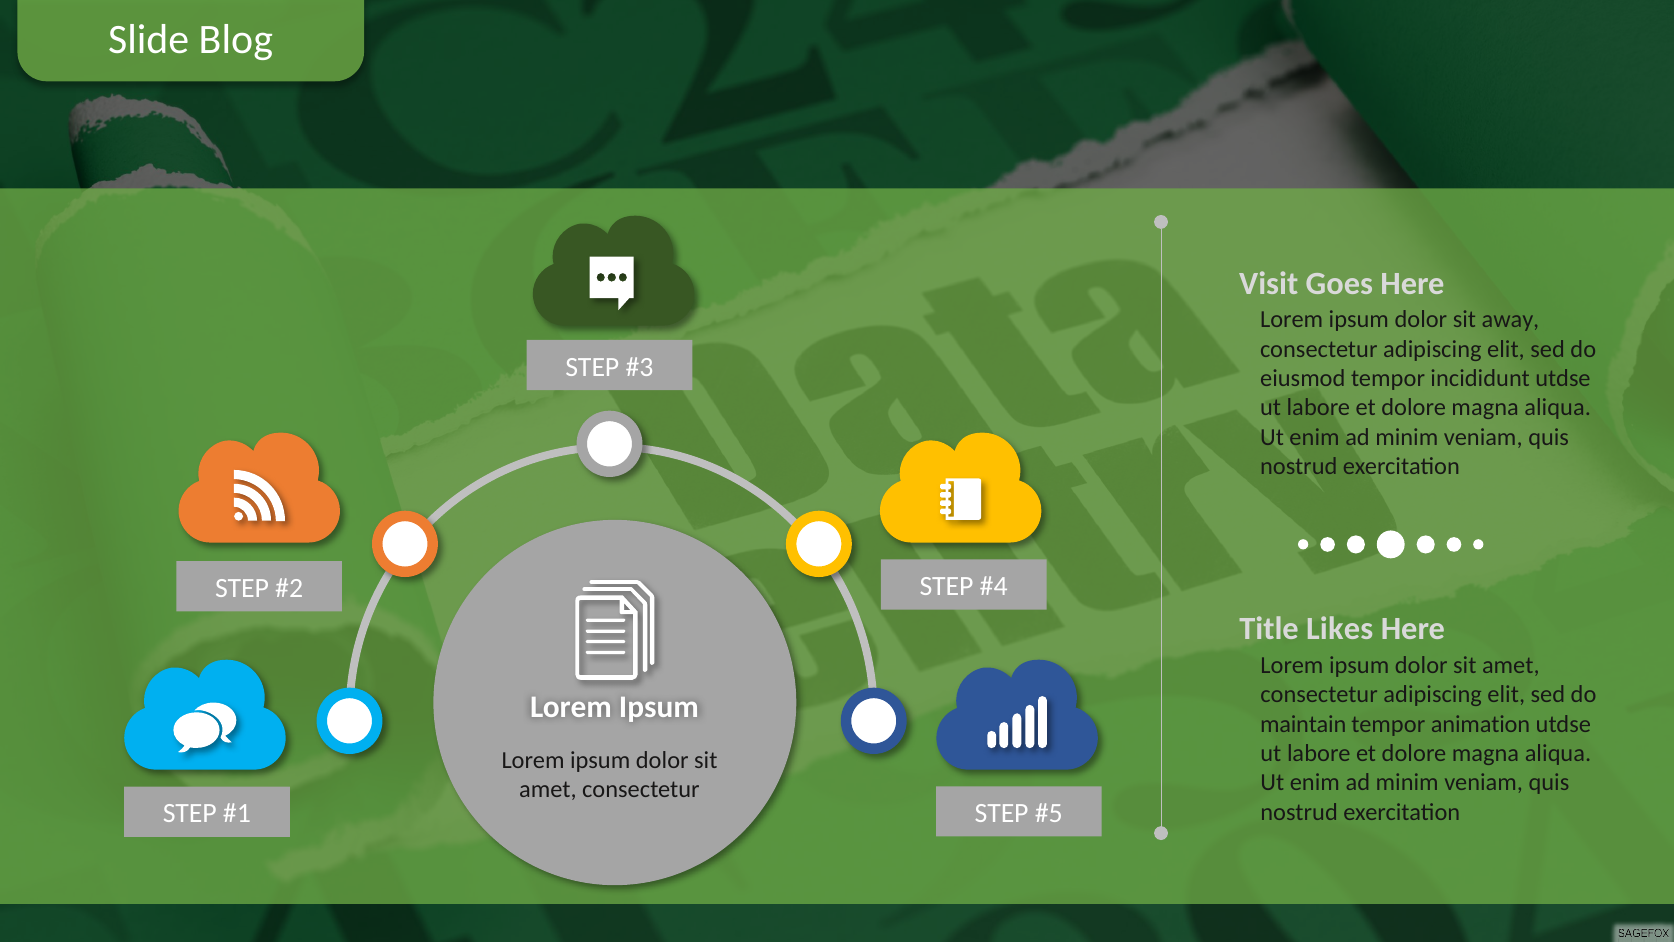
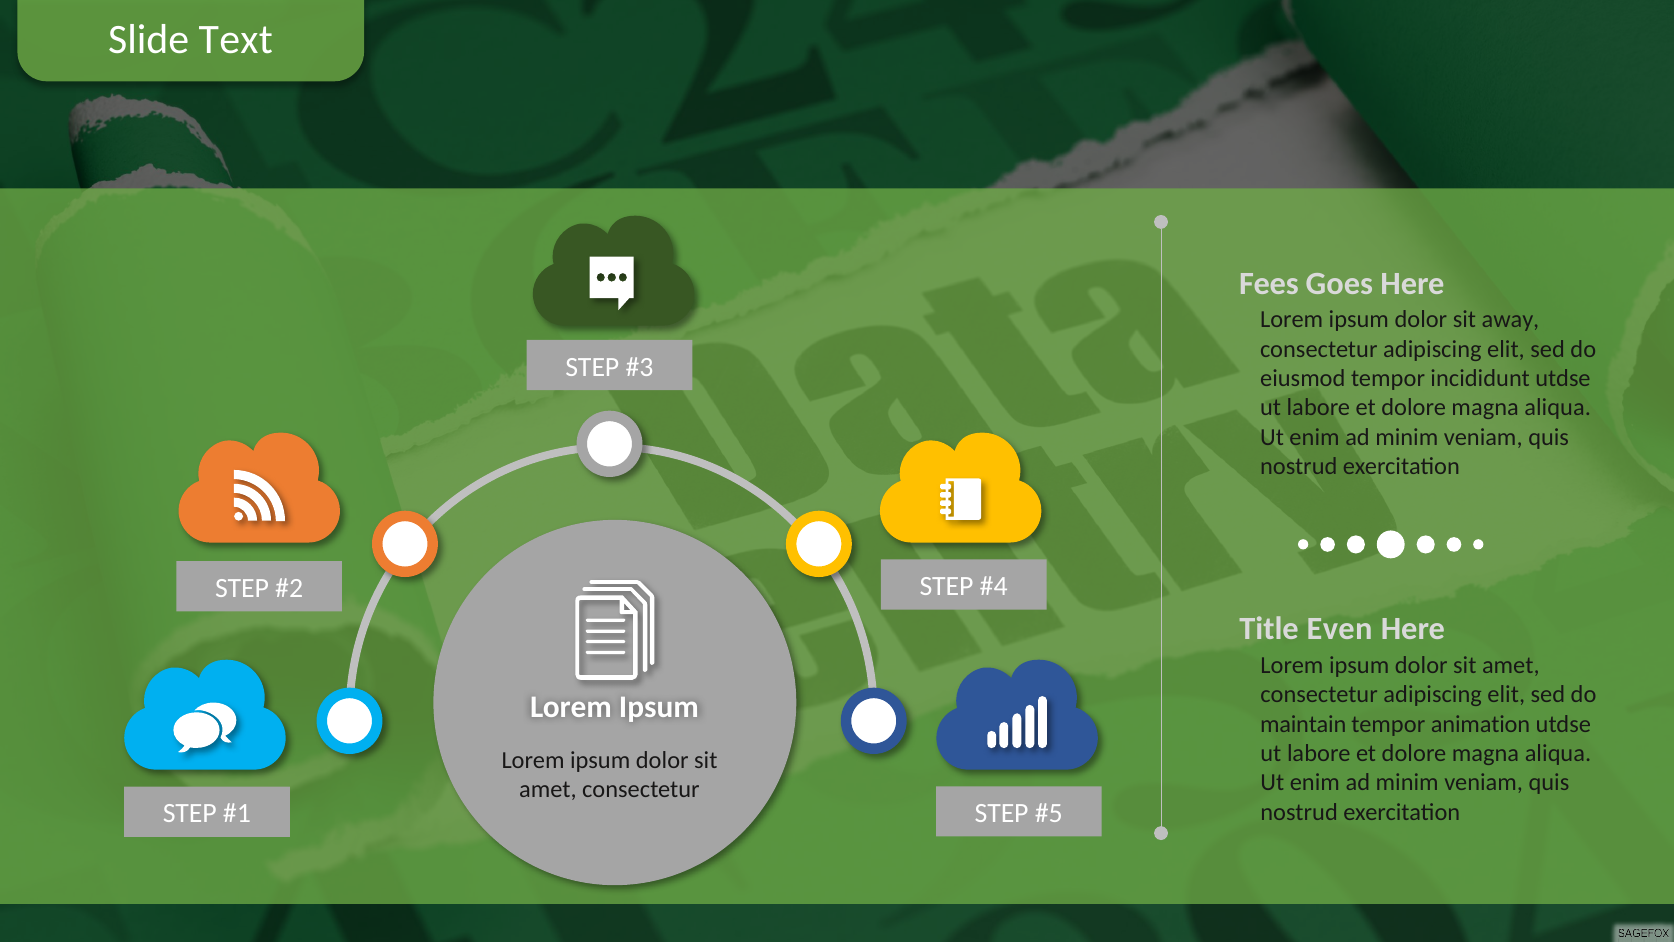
Blog: Blog -> Text (236, 40)
Visit: Visit -> Fees (1269, 284)
Likes: Likes -> Even (1340, 629)
